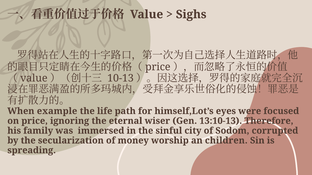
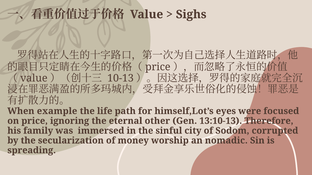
wiser: wiser -> other (157, 121)
children: children -> nomadic (226, 141)
